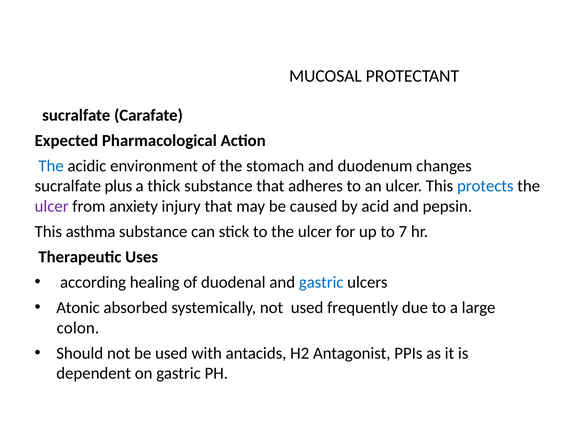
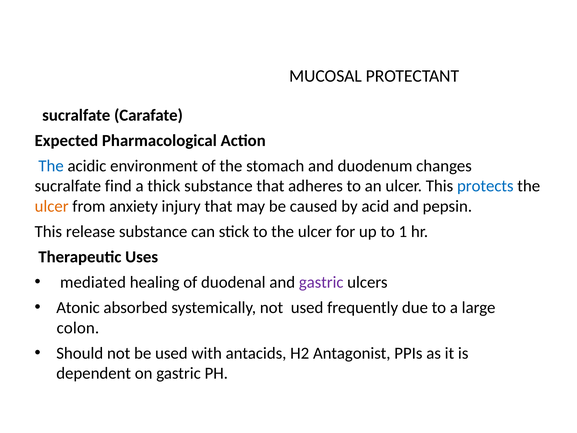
plus: plus -> find (118, 186)
ulcer colour: purple -> orange (52, 206)
asthma: asthma -> release (91, 232)
7: 7 -> 1 (403, 232)
according: according -> mediated (93, 282)
gastric colour: blue -> purple (321, 282)
